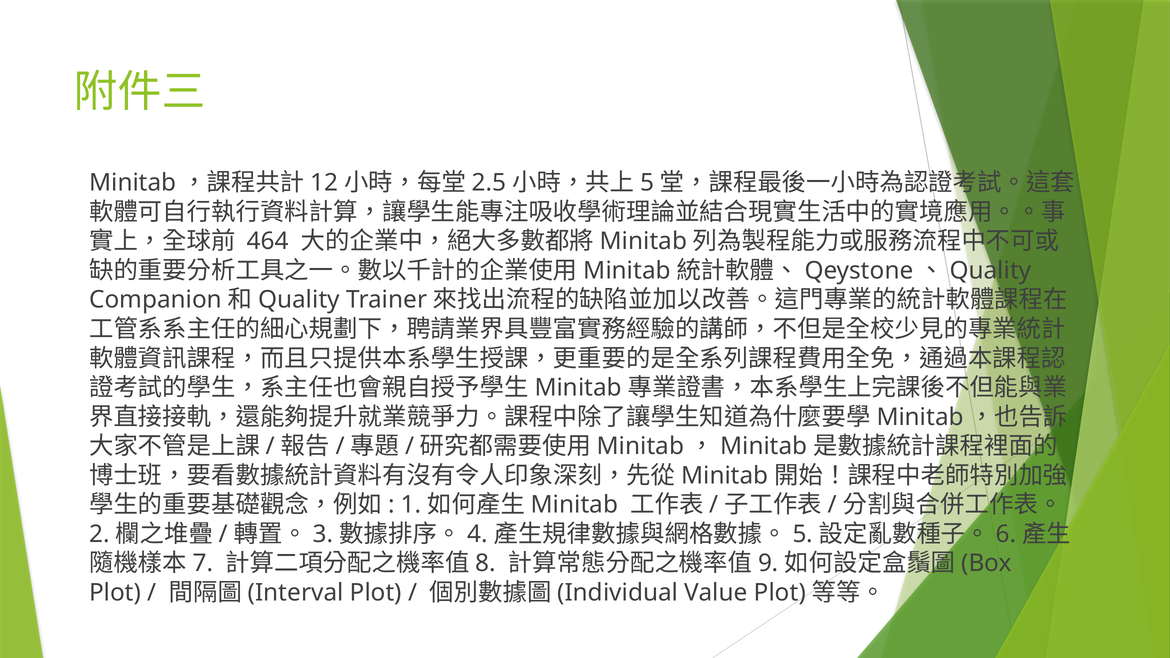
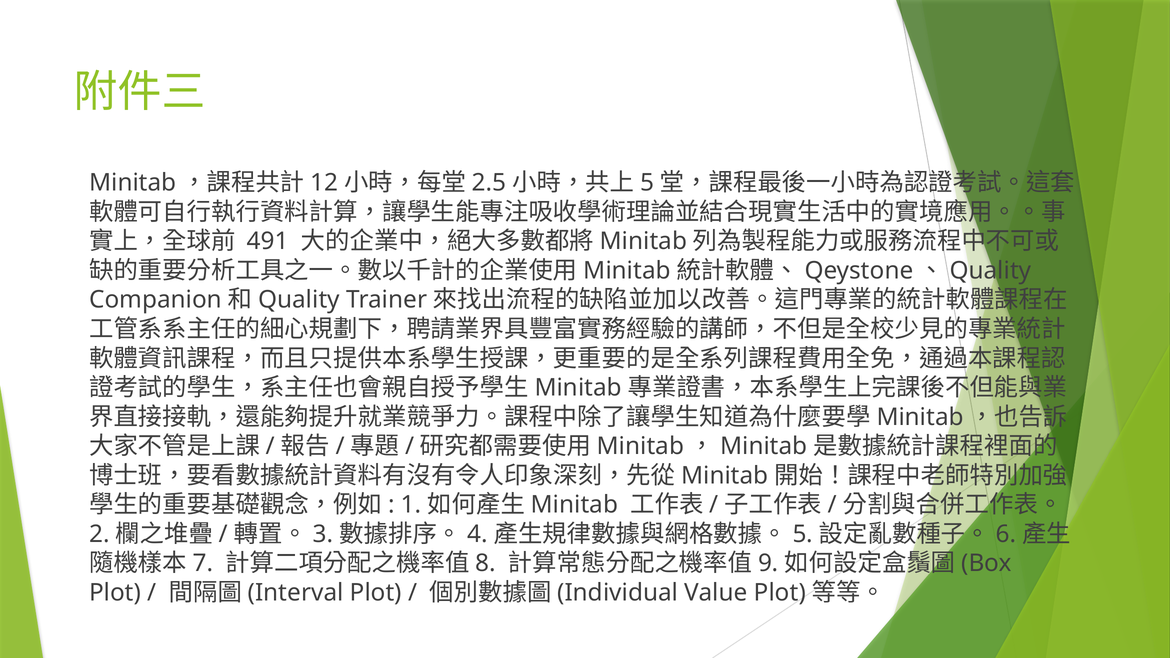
464: 464 -> 491 (268, 241)
